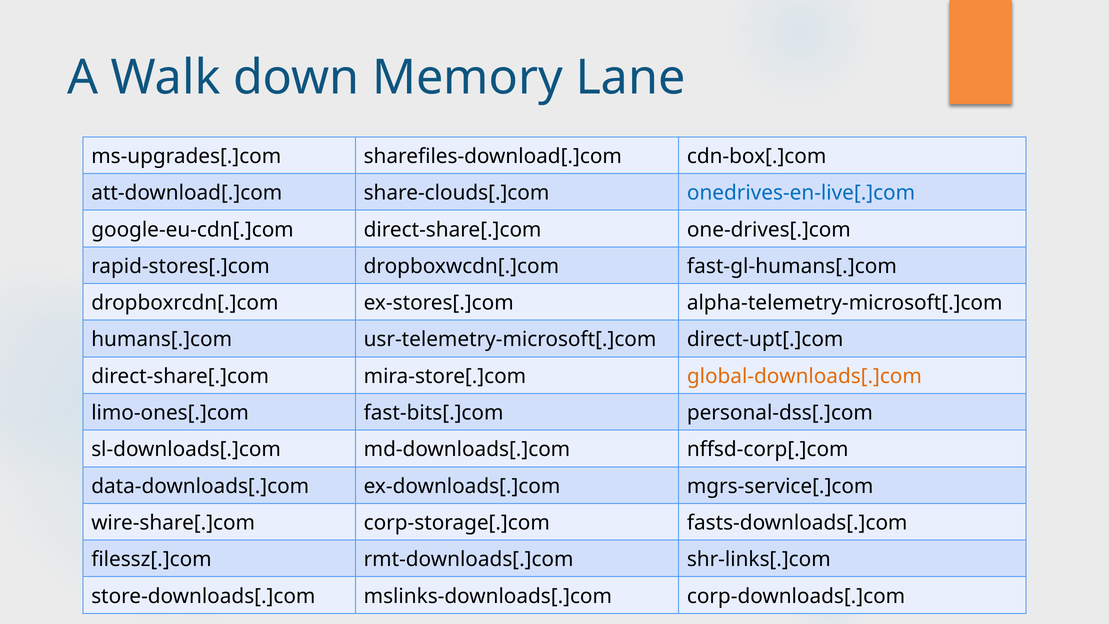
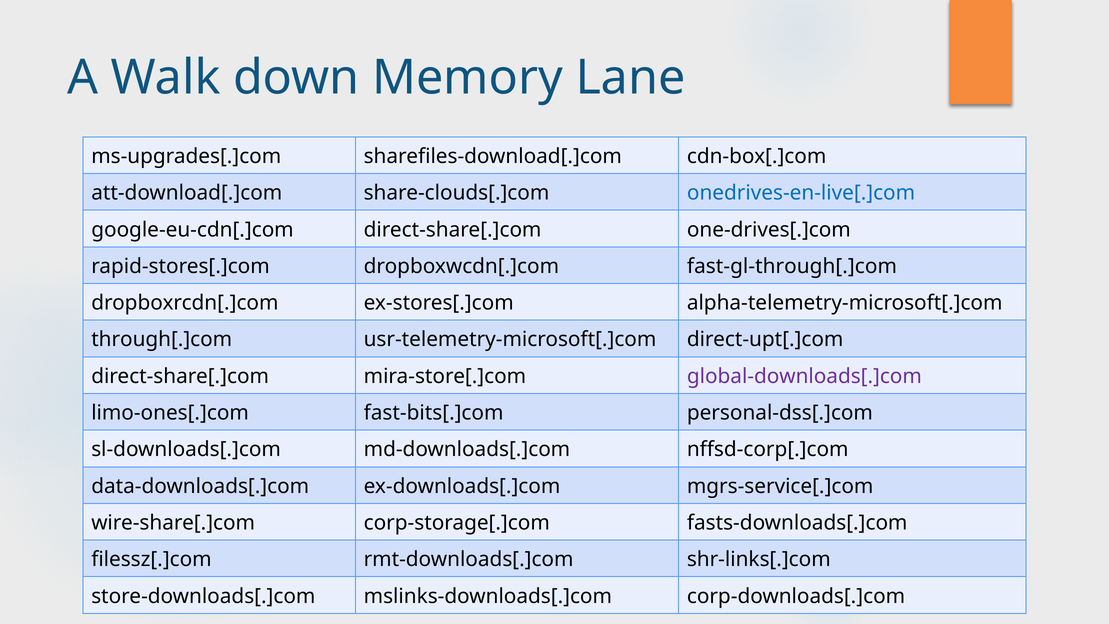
fast-gl-humans[.]com: fast-gl-humans[.]com -> fast-gl-through[.]com (792, 266)
humans[.]com: humans[.]com -> through[.]com (162, 340)
global-downloads[.]com colour: orange -> purple (804, 376)
